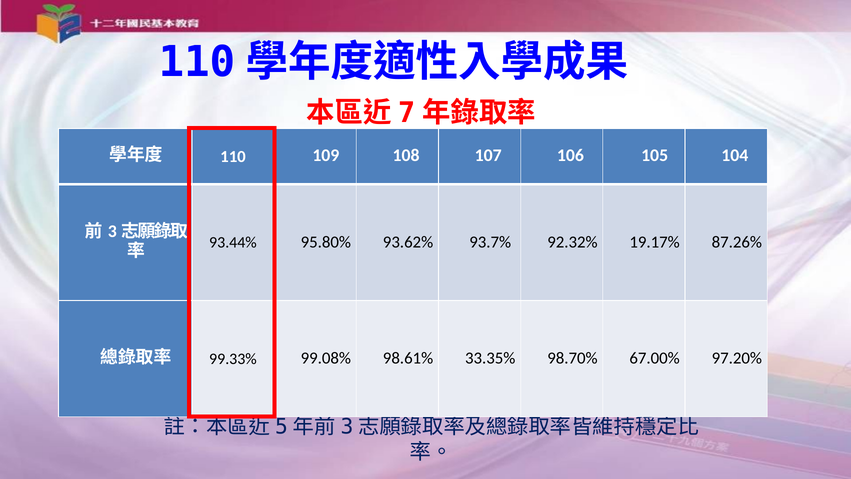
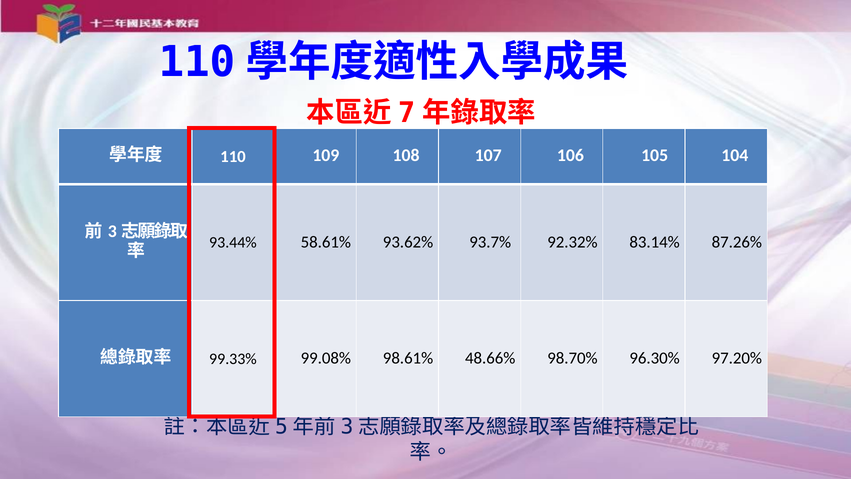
95.80%: 95.80% -> 58.61% (326, 242)
19.17%: 19.17% -> 83.14% (655, 242)
33.35%: 33.35% -> 48.66% (490, 358)
67.00%: 67.00% -> 96.30% (655, 358)
